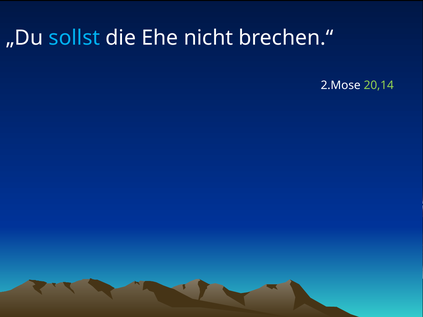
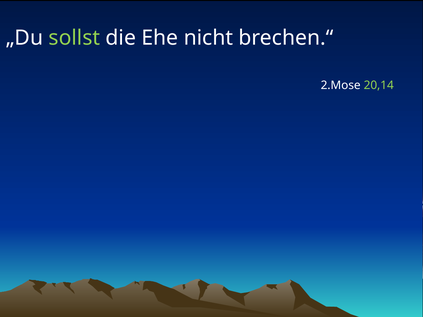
sollst colour: light blue -> light green (74, 38)
